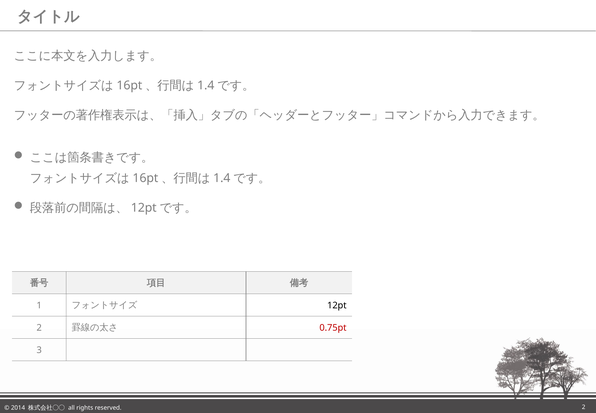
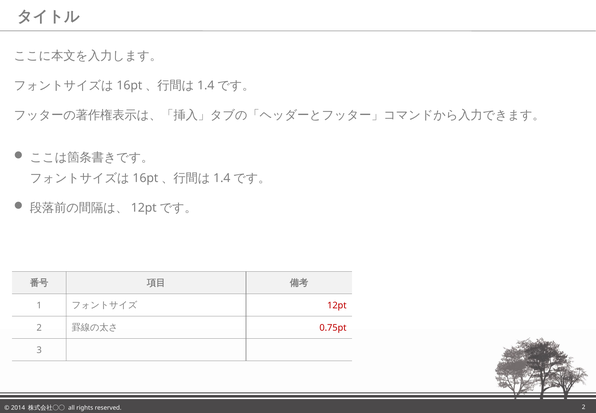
12pt colour: black -> red (337, 305)
